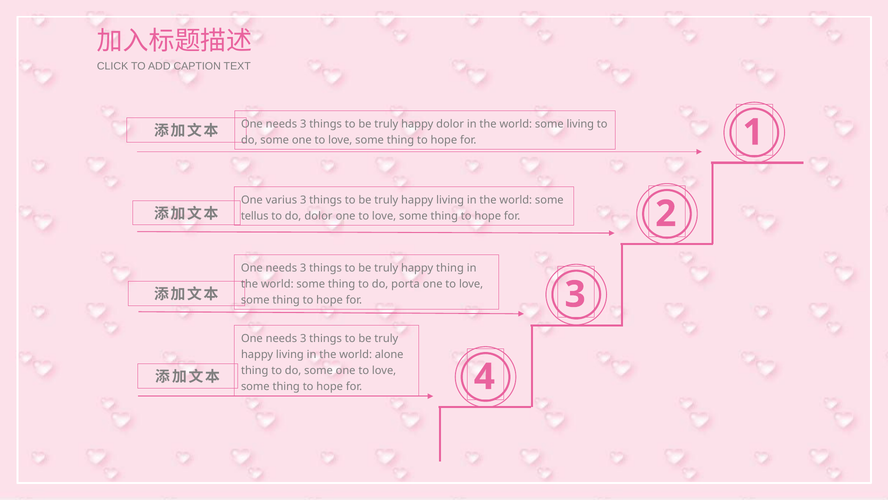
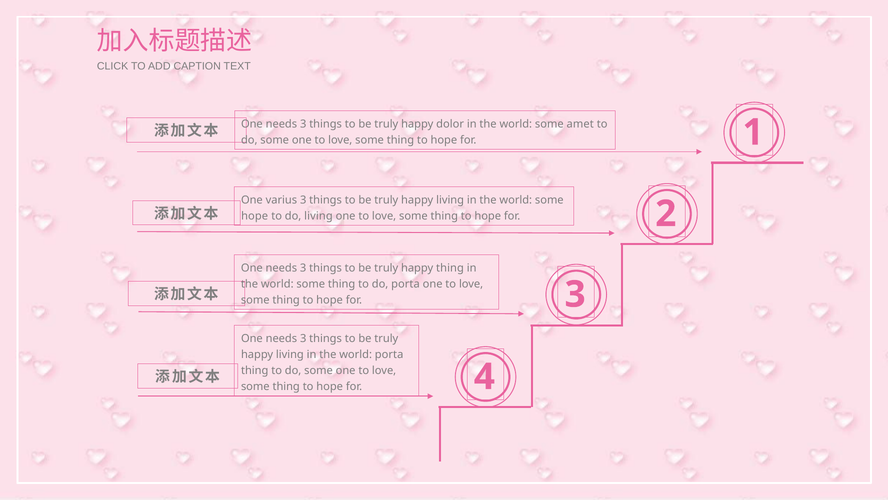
some living: living -> amet (580, 124)
tellus: tellus -> hope (255, 216)
do dolor: dolor -> living (318, 216)
world alone: alone -> porta (389, 355)
